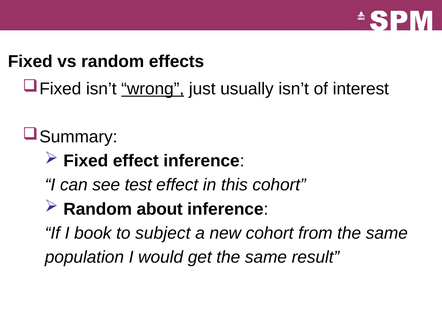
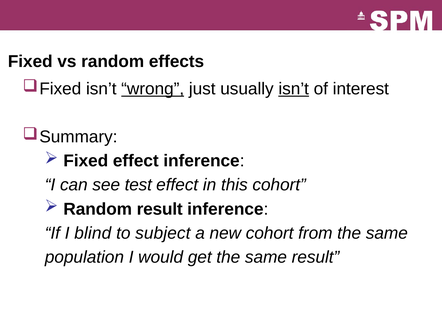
isn’t underline: none -> present (294, 89)
Random about: about -> result (160, 209)
book: book -> blind (93, 233)
